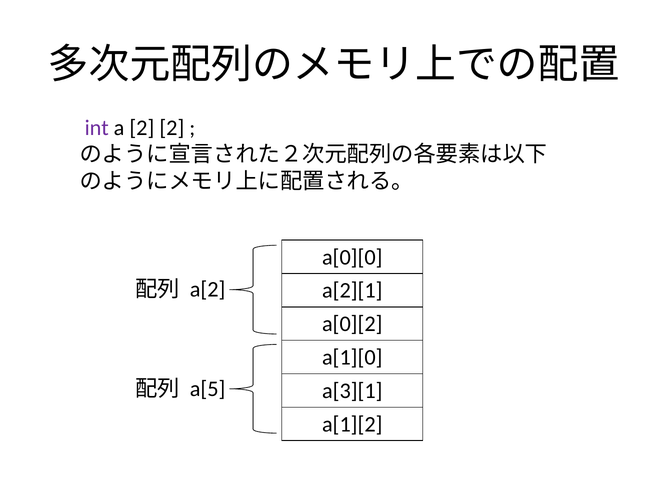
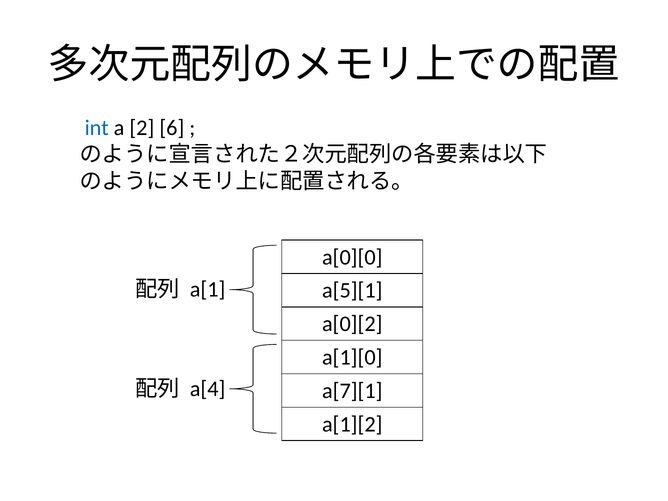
int colour: purple -> blue (97, 128)
2 2: 2 -> 6 (172, 128)
a[2: a[2 -> a[1 (208, 290)
a[2][1: a[2][1 -> a[5][1 (352, 291)
a[5: a[5 -> a[4 (208, 389)
a[3][1: a[3][1 -> a[7][1 (352, 391)
